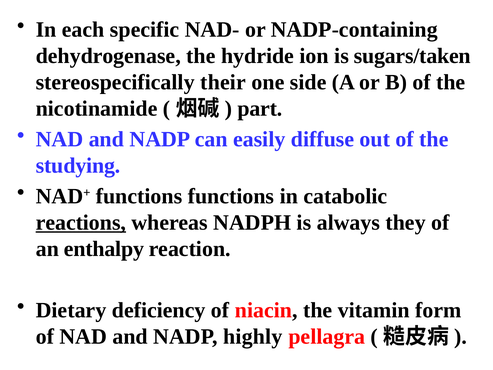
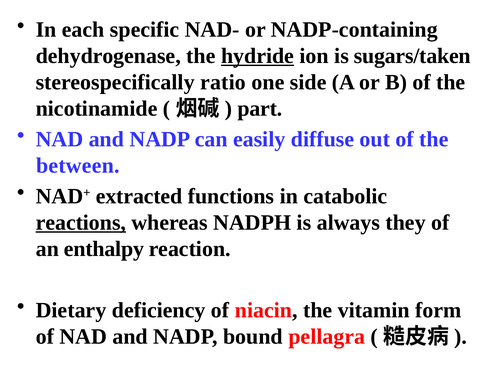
hydride underline: none -> present (258, 56)
their: their -> ratio (223, 82)
studying: studying -> between (78, 165)
NAD+ functions: functions -> extracted (139, 196)
highly: highly -> bound (253, 336)
